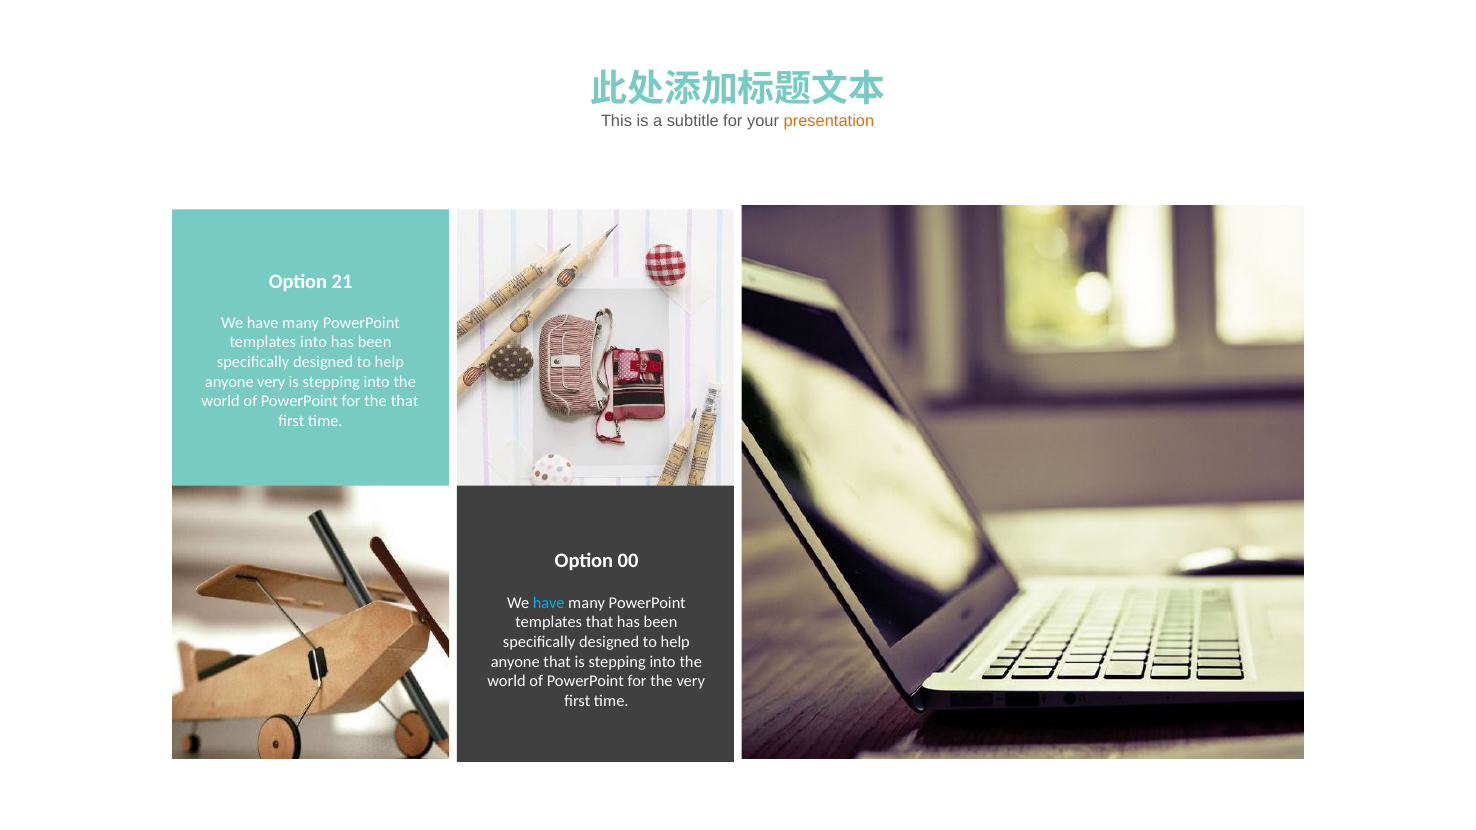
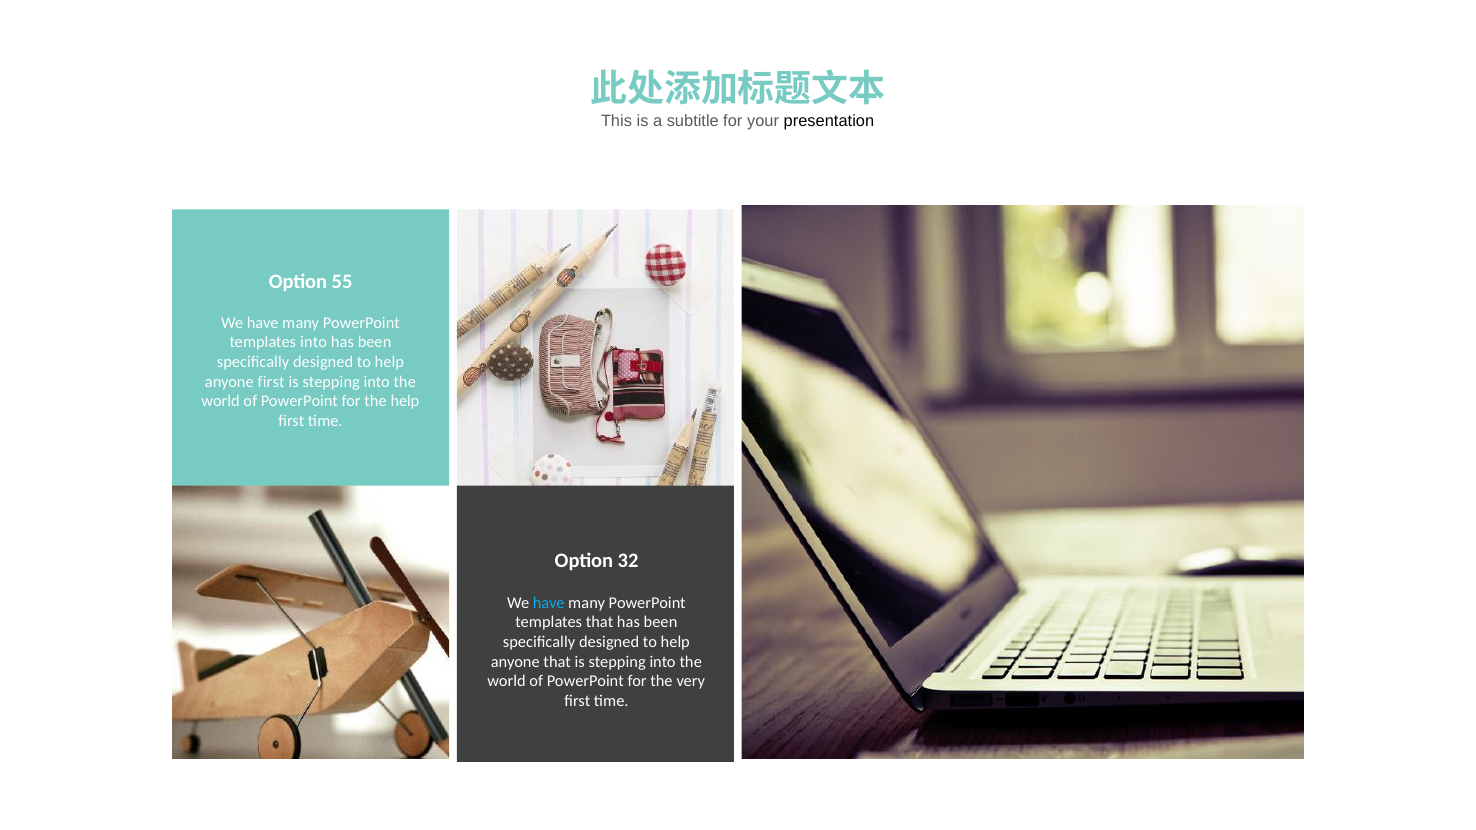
presentation colour: orange -> black (829, 122)
21: 21 -> 55 (342, 281)
anyone very: very -> first (271, 382)
the that: that -> help (405, 401)
00: 00 -> 32 (628, 561)
